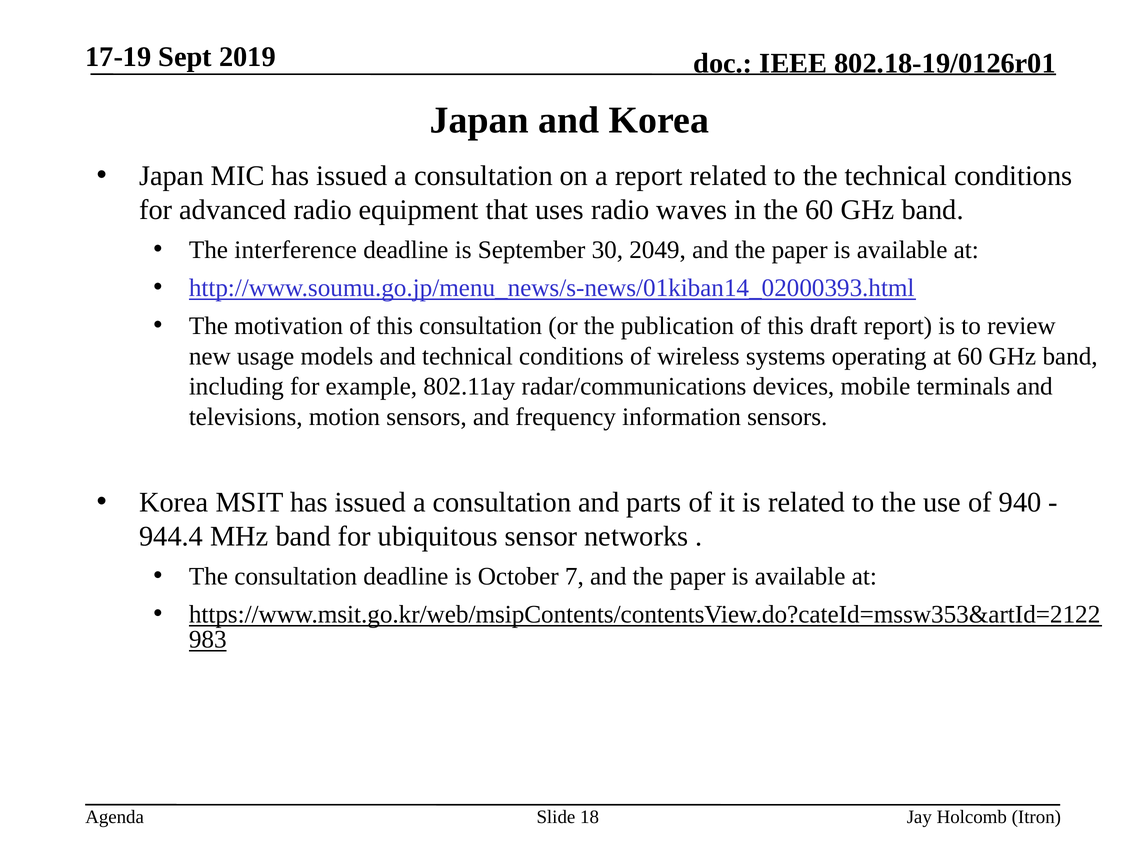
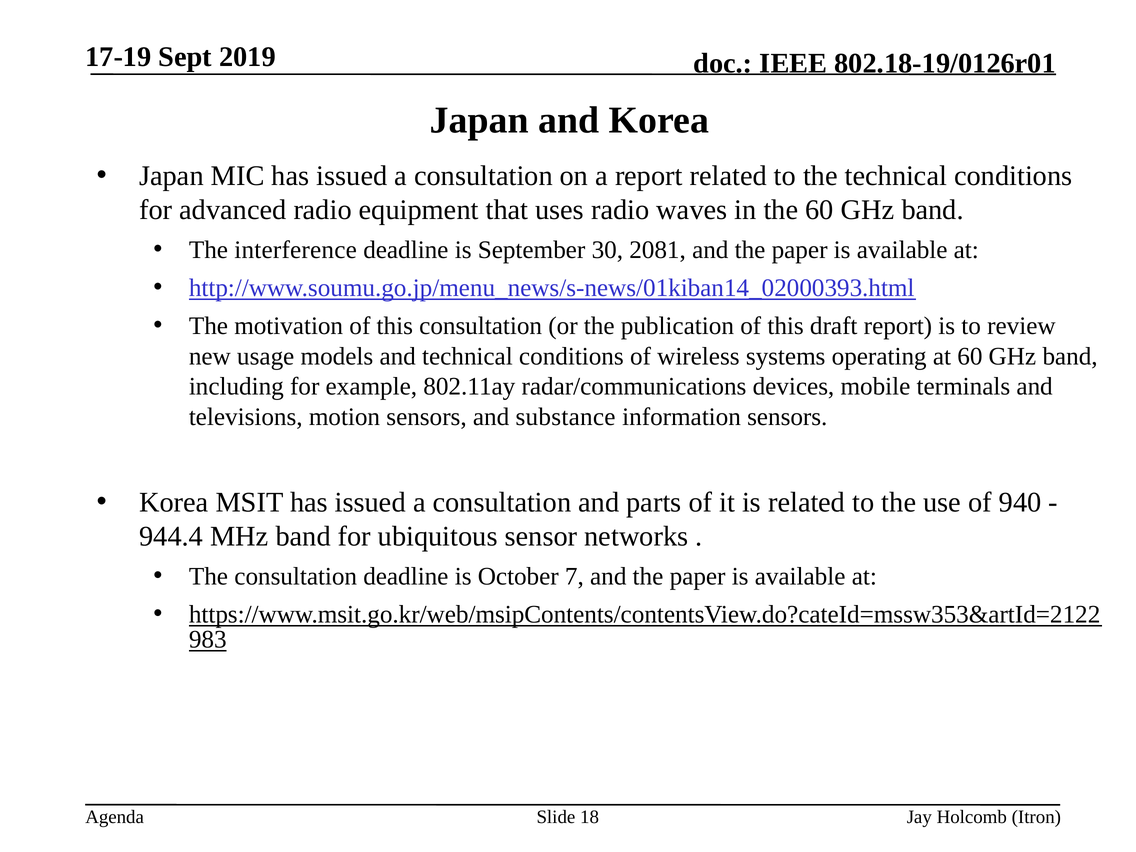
2049: 2049 -> 2081 (658, 250)
frequency: frequency -> substance (566, 417)
